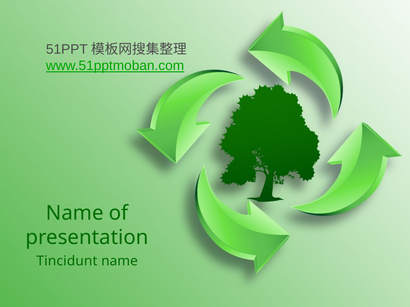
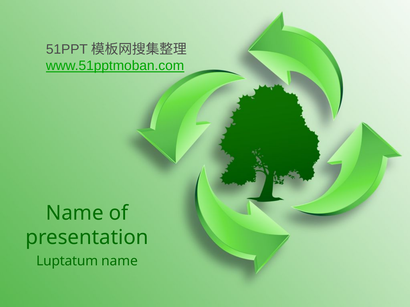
Tincidunt: Tincidunt -> Luptatum (67, 261)
